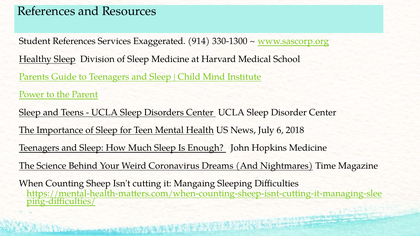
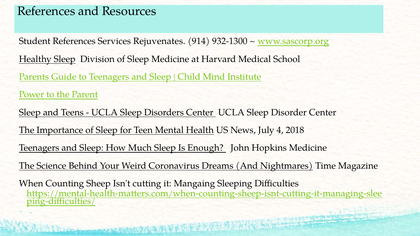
Exaggerated: Exaggerated -> Rejuvenates (159, 41)
330-1300: 330-1300 -> 932-1300 (230, 41)
6: 6 -> 4 (280, 130)
